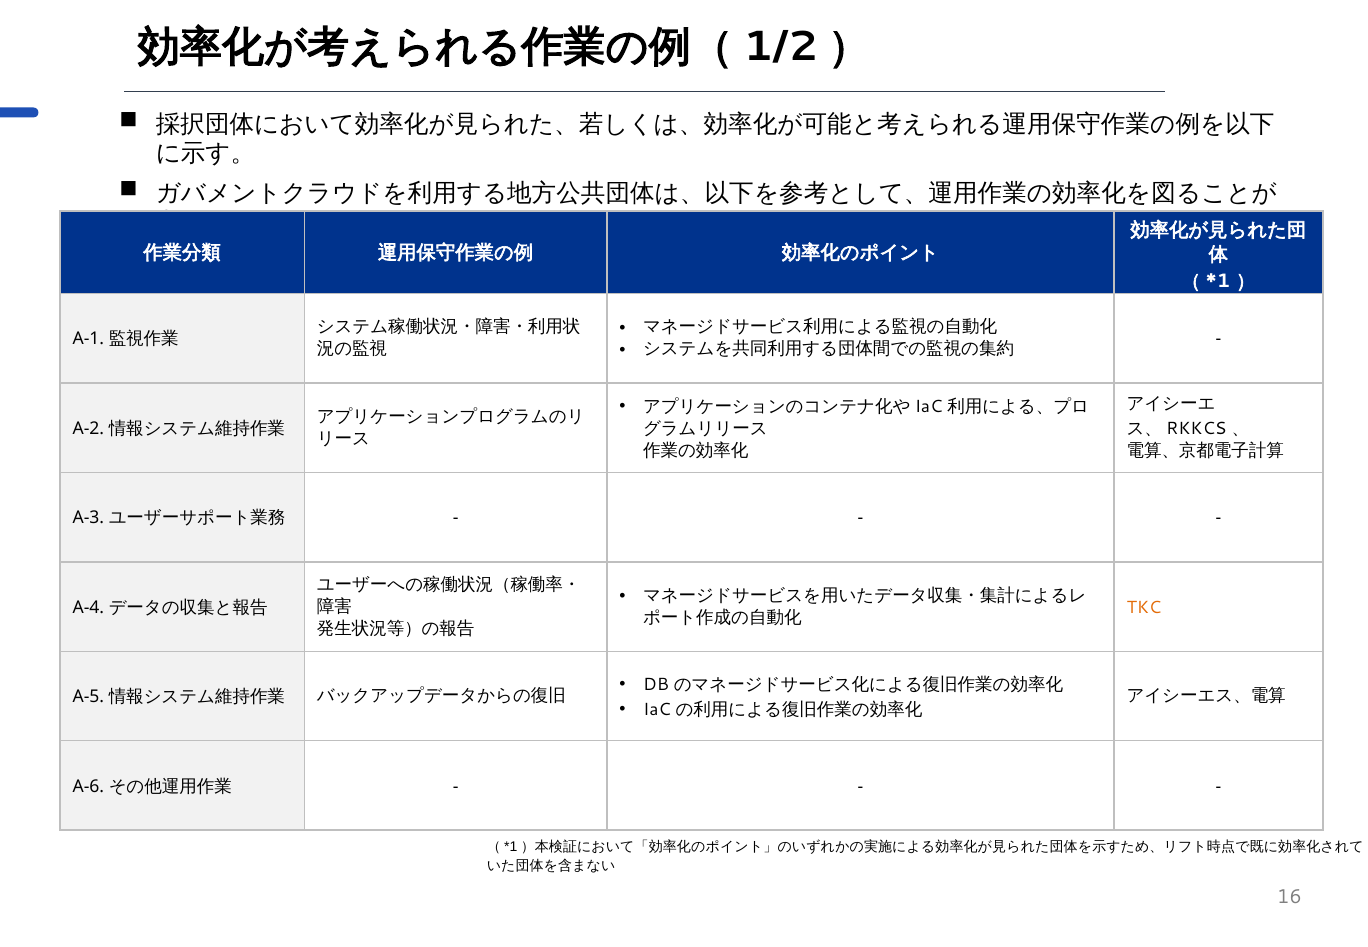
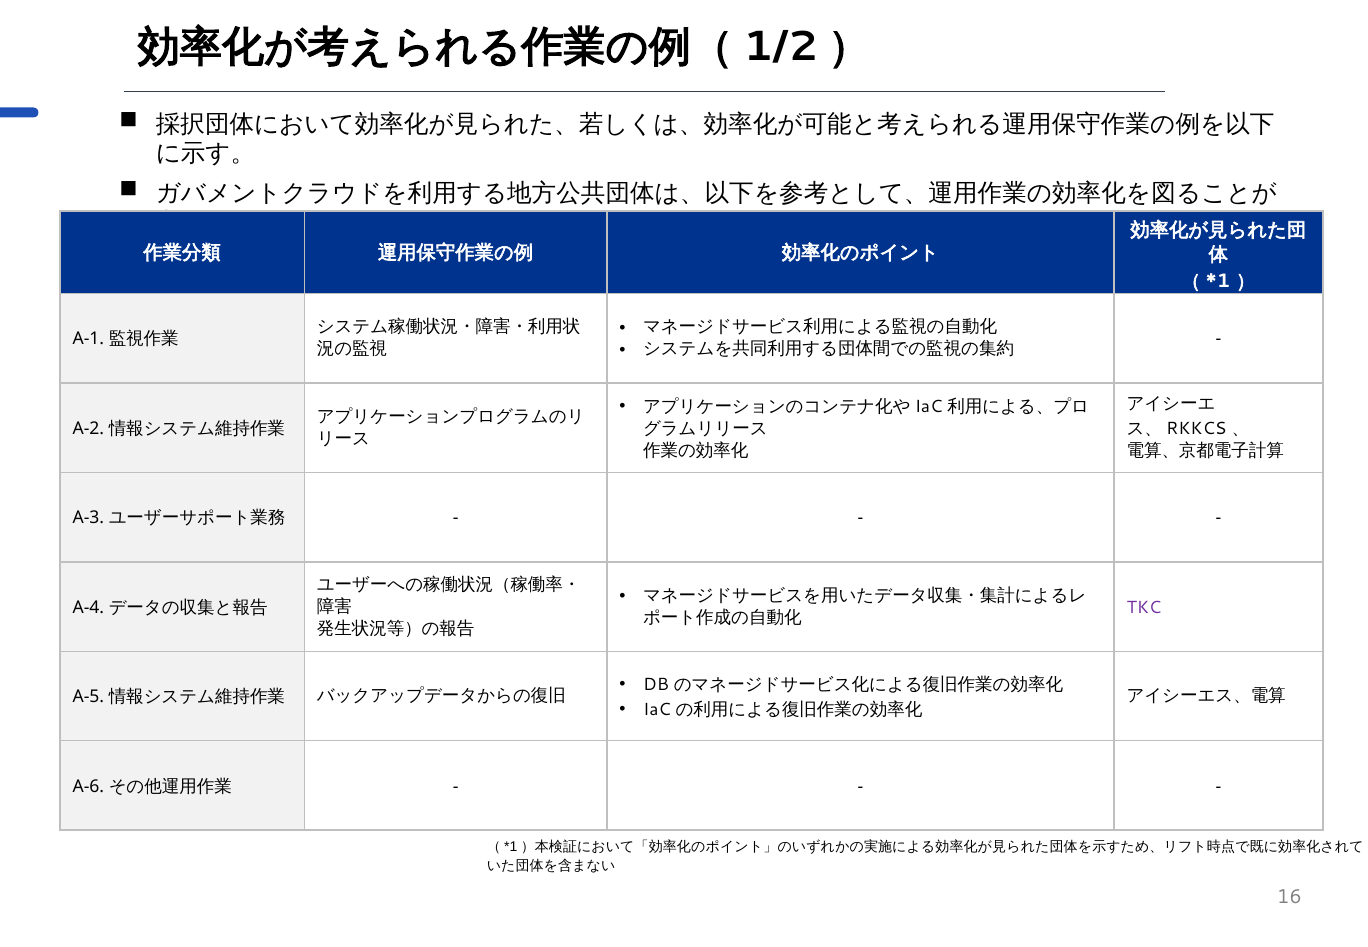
TKC colour: orange -> purple (1144, 607)
